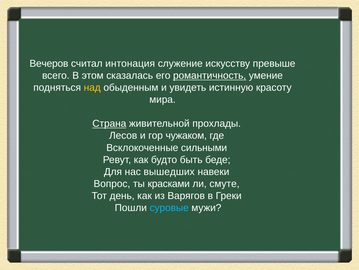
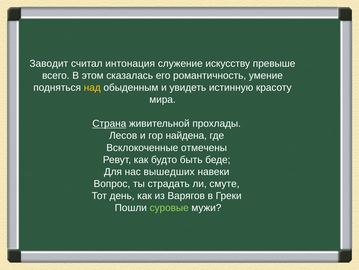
Вечеров: Вечеров -> Заводит (49, 63)
романтичность underline: present -> none (210, 75)
чужаком: чужаком -> найдена (186, 135)
сильными: сильными -> отмечены (204, 147)
красками: красками -> страдать (169, 183)
суровые colour: light blue -> light green (169, 207)
